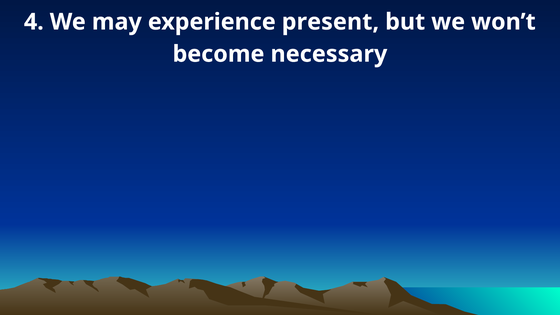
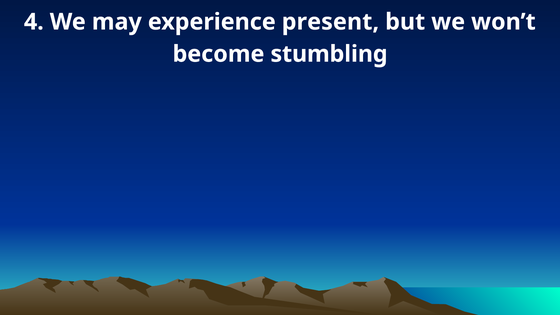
necessary: necessary -> stumbling (329, 54)
